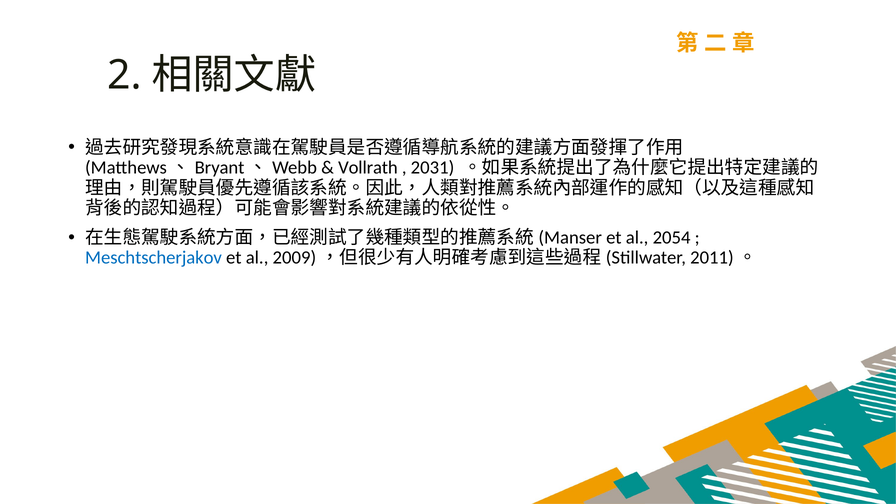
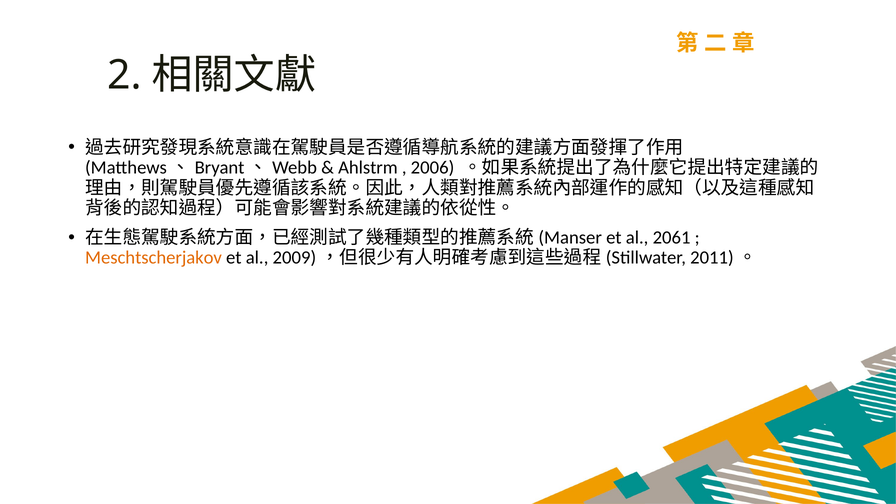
Vollrath: Vollrath -> Ahlstrm (368, 168)
2031: 2031 -> 2006 (433, 168)
2054: 2054 -> 2061 (672, 238)
Meschtscherjakov colour: blue -> orange (153, 258)
